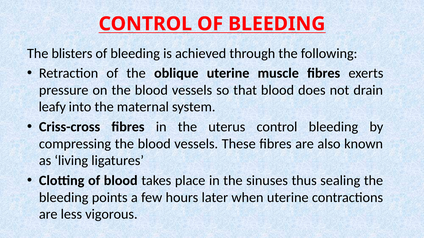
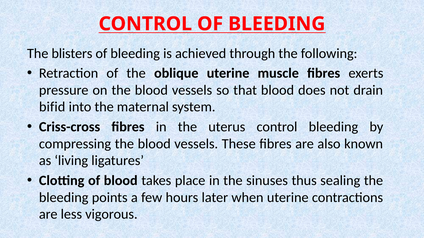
leafy: leafy -> bifid (52, 107)
